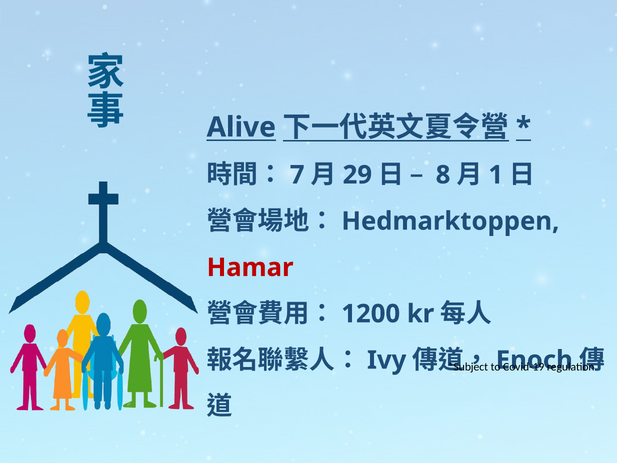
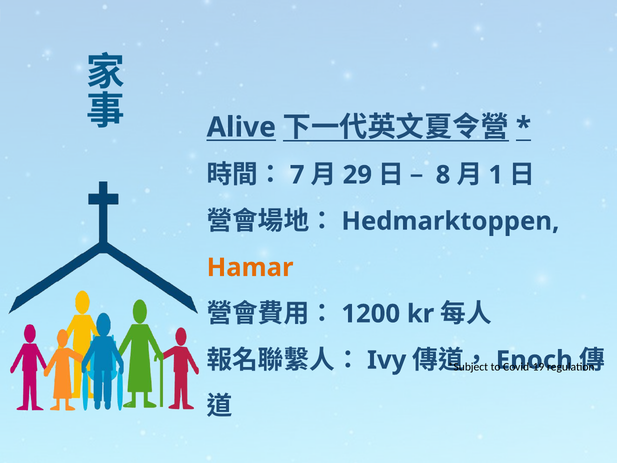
Hamar colour: red -> orange (250, 267)
